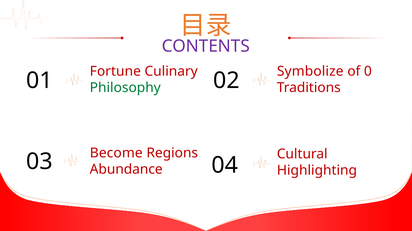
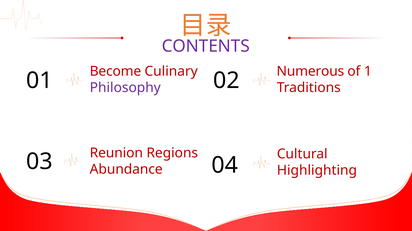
Fortune: Fortune -> Become (115, 72)
Philosophy colour: green -> purple (125, 88)
Symbolize: Symbolize -> Numerous (310, 72)
0: 0 -> 1 (368, 72)
Become: Become -> Reunion (116, 154)
